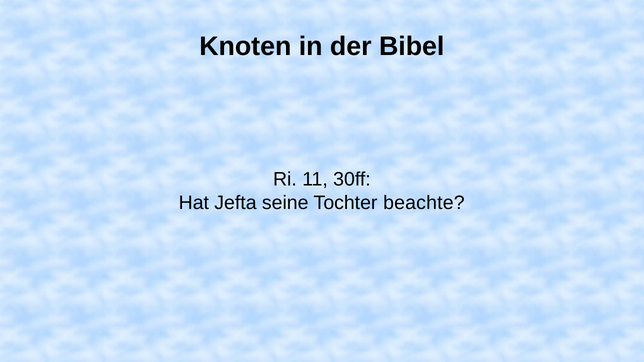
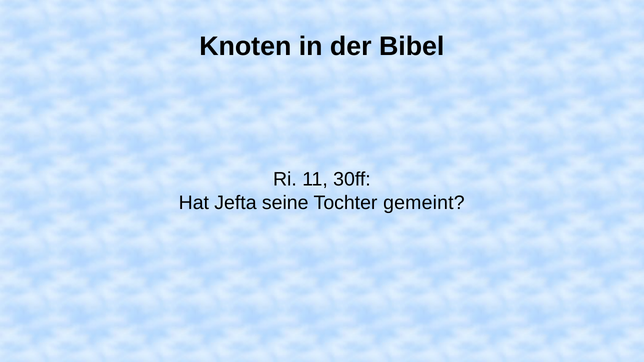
beachte: beachte -> gemeint (424, 203)
